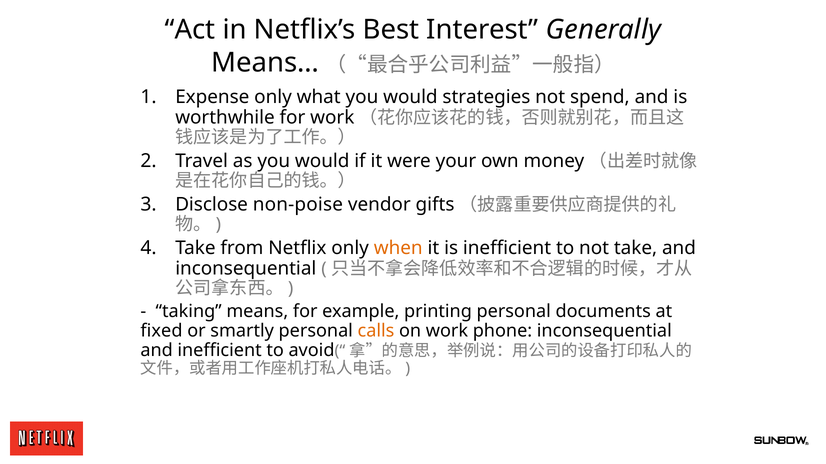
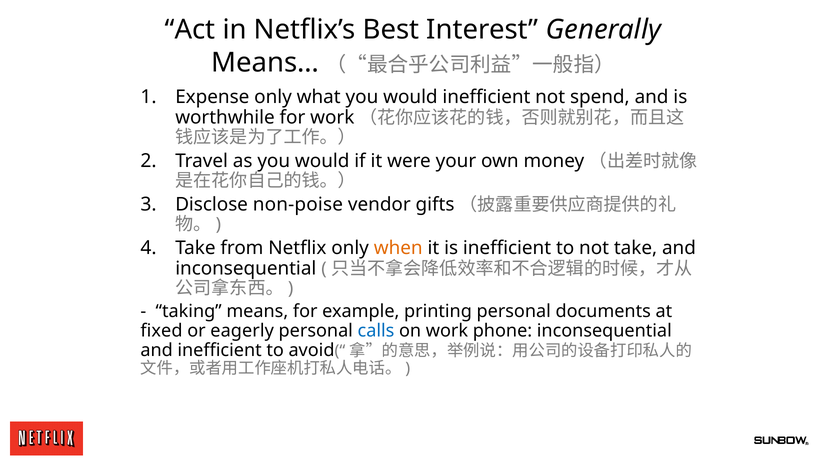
would strategies: strategies -> inefficient (486, 97)
smartly: smartly -> eagerly (242, 331)
calls colour: orange -> blue (376, 331)
